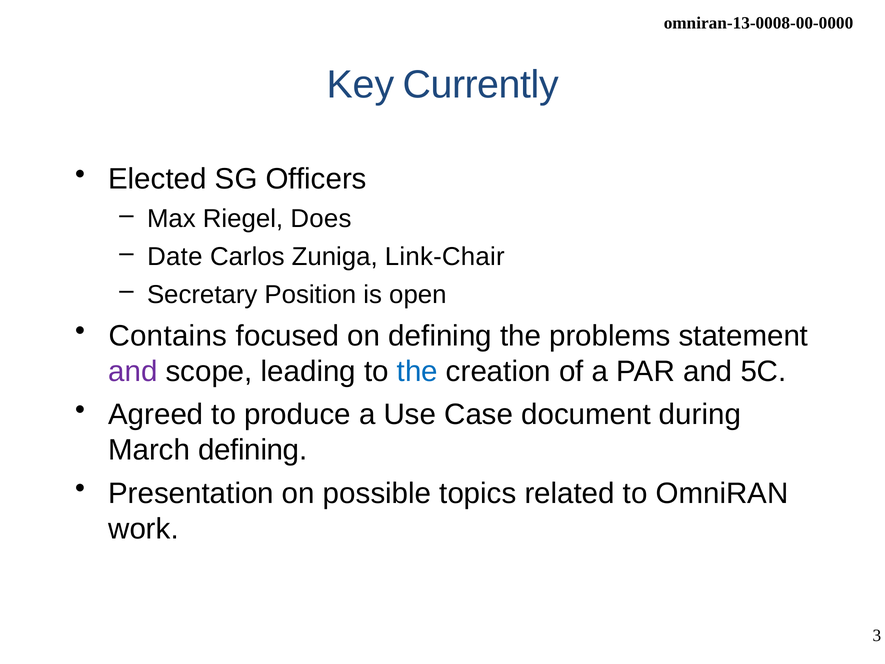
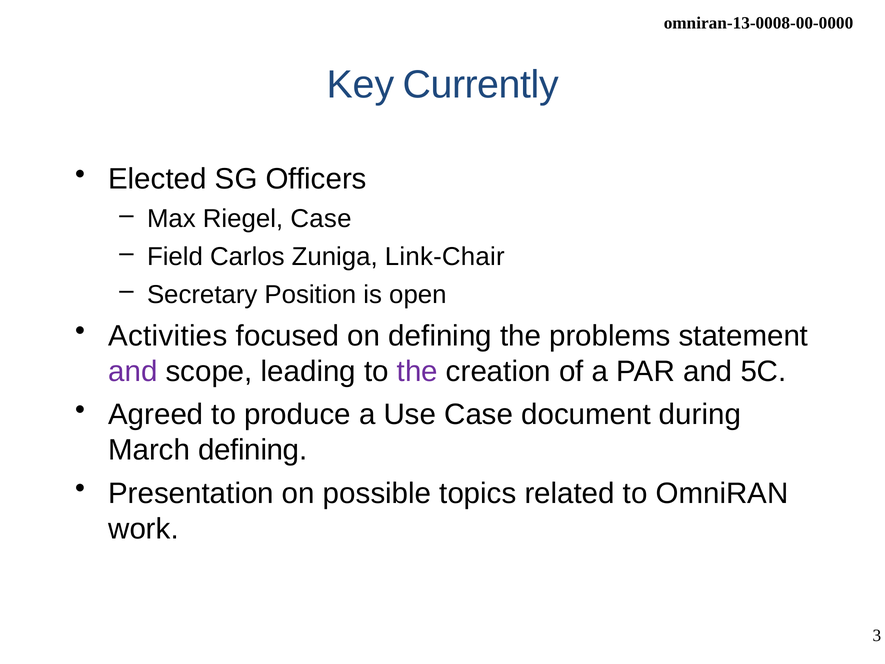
Riegel Does: Does -> Case (321, 219)
Date: Date -> Field (175, 257)
Contains: Contains -> Activities (168, 336)
the colour: blue -> purple (417, 371)
